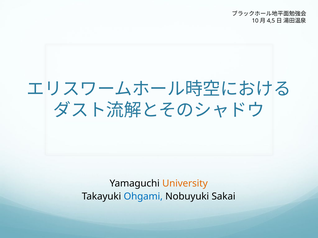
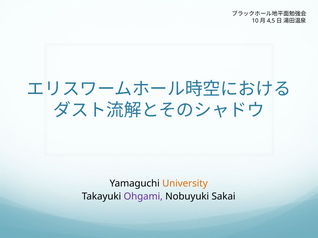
Ohgami colour: blue -> purple (143, 197)
